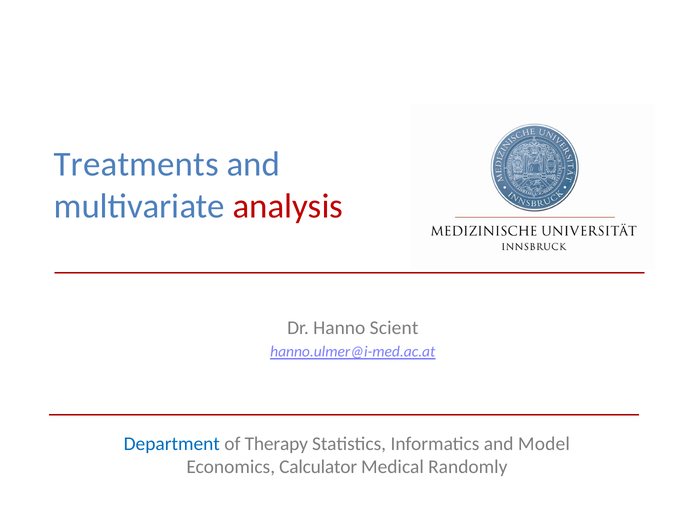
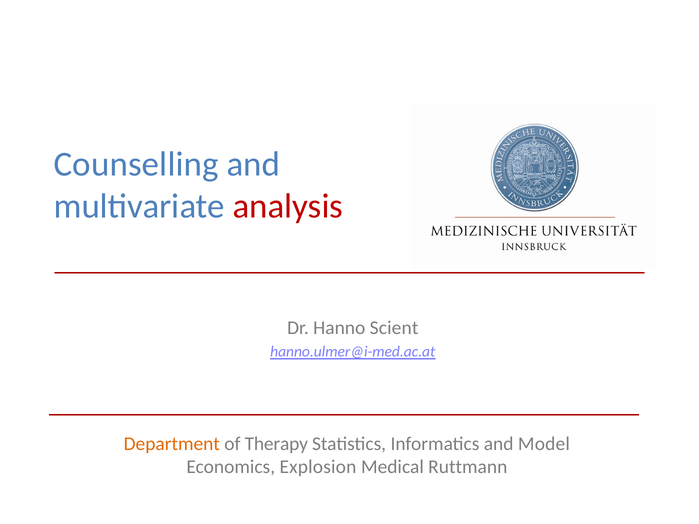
Treatments: Treatments -> Counselling (136, 164)
Department colour: blue -> orange (172, 444)
Calculator: Calculator -> Explosion (318, 467)
Randomly: Randomly -> Ruttmann (468, 467)
